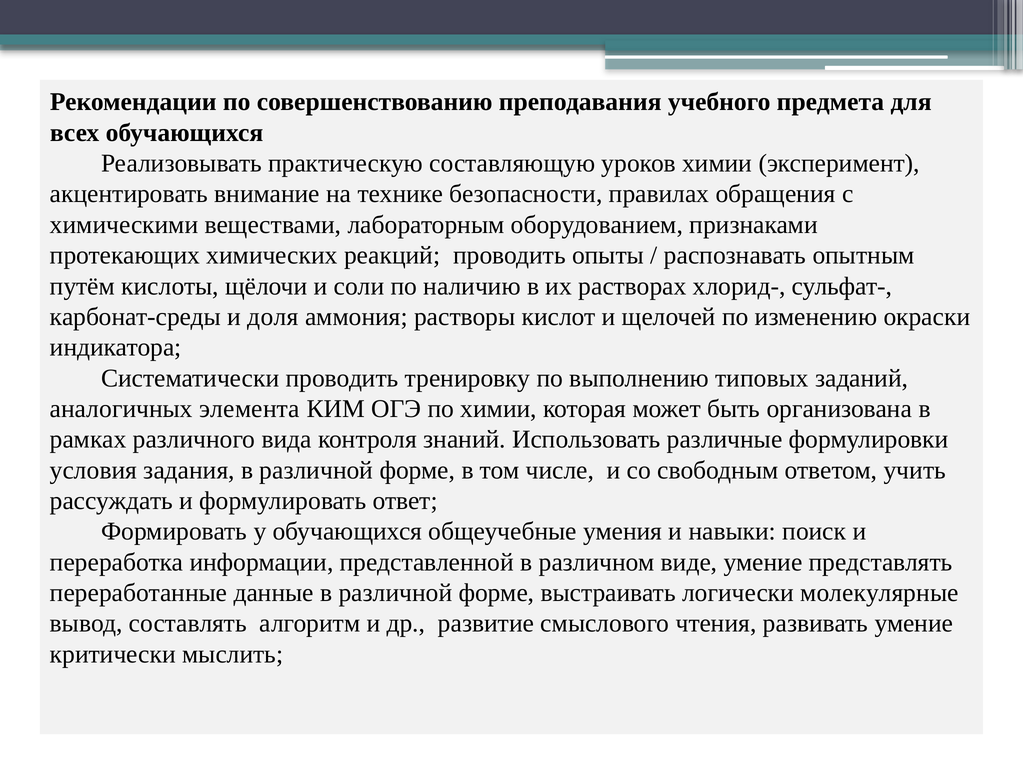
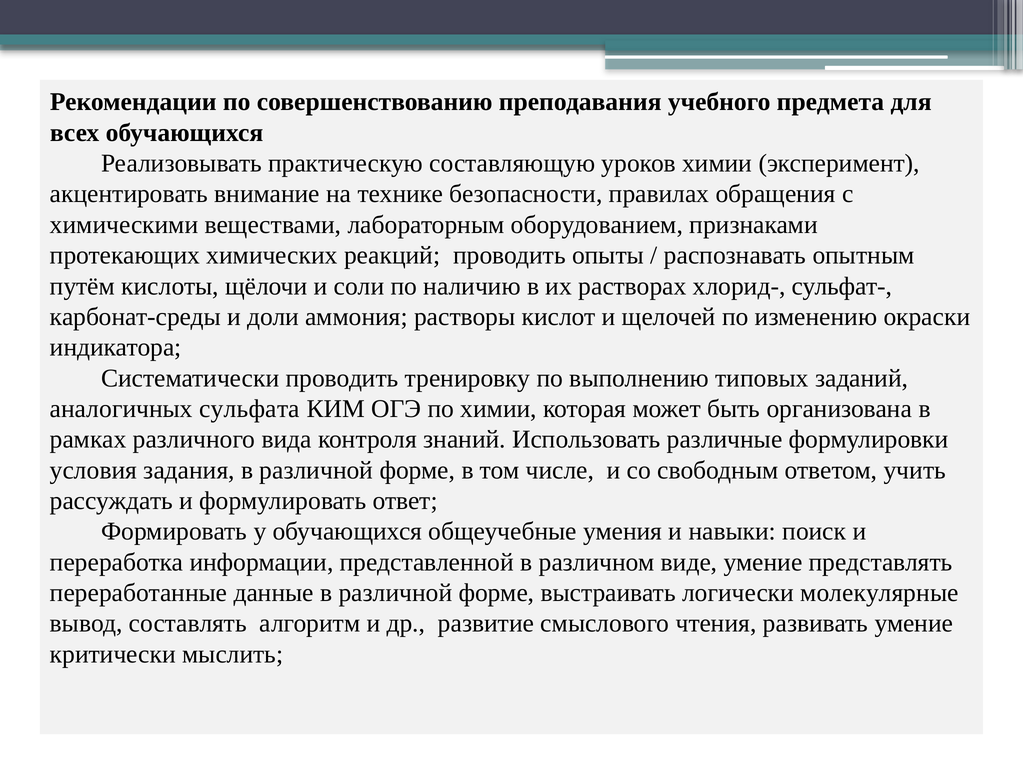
доля: доля -> доли (273, 317)
элемента: элемента -> сульфата (249, 409)
